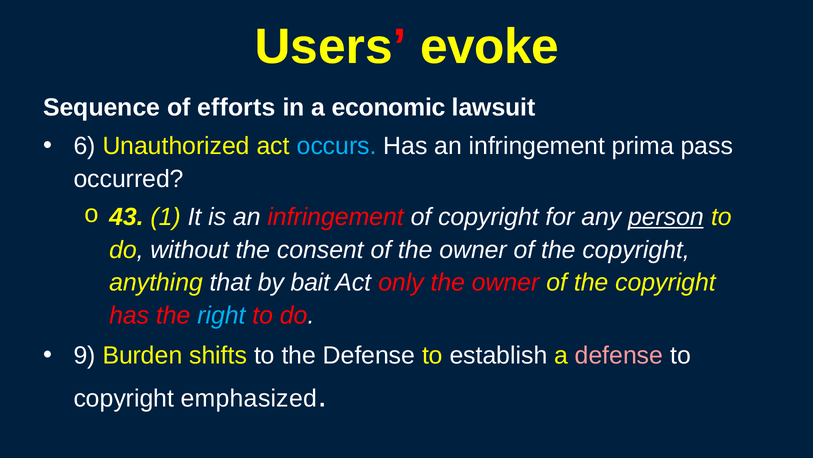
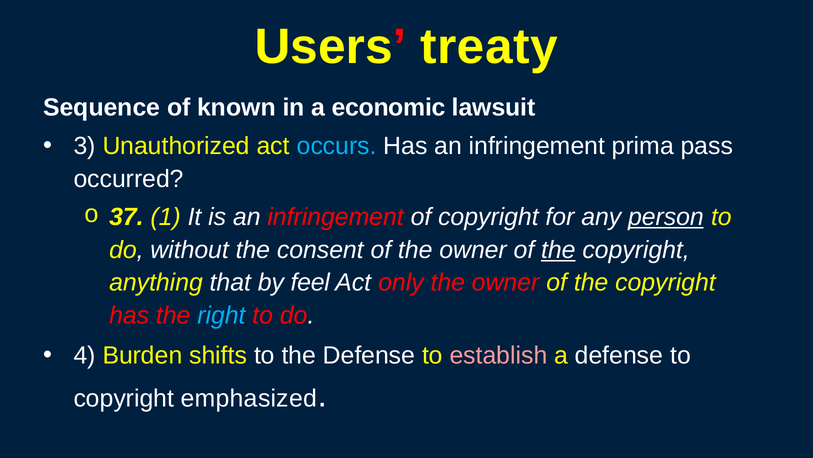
evoke: evoke -> treaty (489, 47)
efforts: efforts -> known (236, 108)
6: 6 -> 3 (85, 146)
43: 43 -> 37 (126, 217)
the underline: none -> present (558, 250)
bait: bait -> feel (310, 282)
9: 9 -> 4 (85, 355)
establish colour: white -> pink (498, 355)
defense colour: pink -> white (619, 355)
